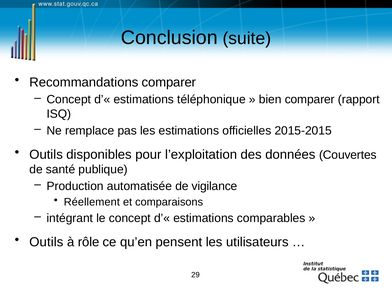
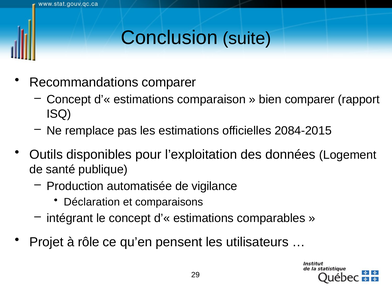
téléphonique: téléphonique -> comparaison (211, 100)
2015-2015: 2015-2015 -> 2084-2015 (303, 131)
Couvertes: Couvertes -> Logement (348, 155)
Réellement: Réellement -> Déclaration (92, 202)
Outils: Outils -> Projet (46, 242)
